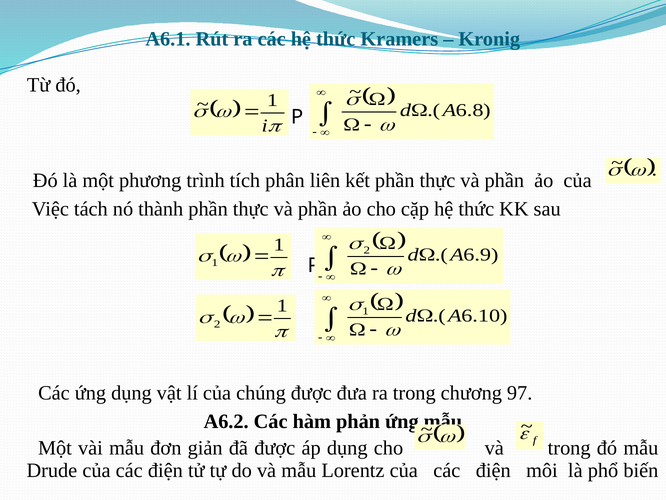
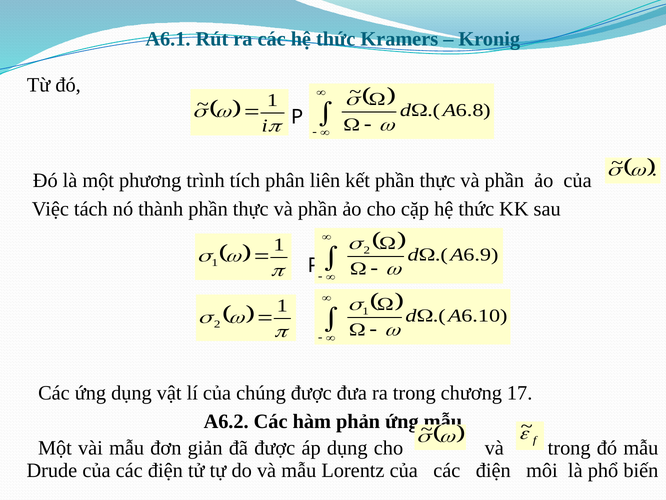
97: 97 -> 17 (520, 393)
